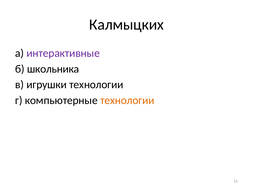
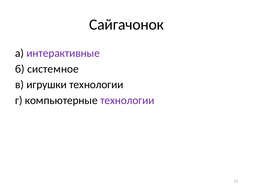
Калмыцких: Калмыцких -> Сайгачонок (127, 24)
школьника: школьника -> системное (53, 69)
технологии colour: orange -> purple (127, 100)
